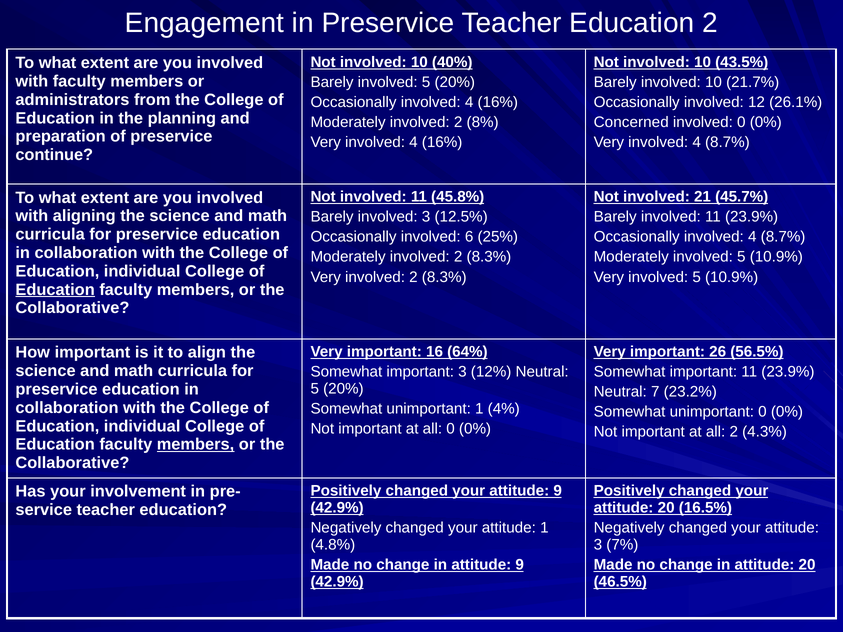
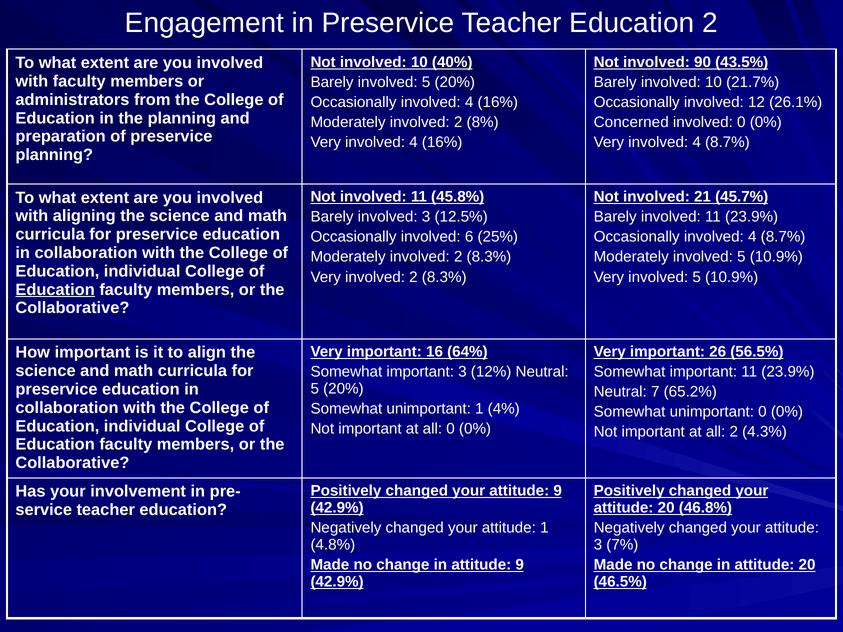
10: 10 -> 90 (703, 62)
continue: continue -> planning (54, 155)
23.2%: 23.2% -> 65.2% (690, 392)
members underline: present -> none (196, 445)
16.5%: 16.5% -> 46.8% (705, 508)
